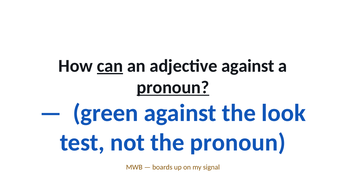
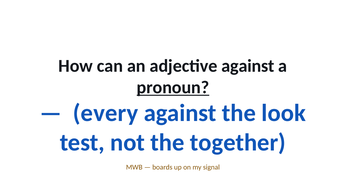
can underline: present -> none (110, 66)
green: green -> every (106, 113)
the pronoun: pronoun -> together (238, 142)
